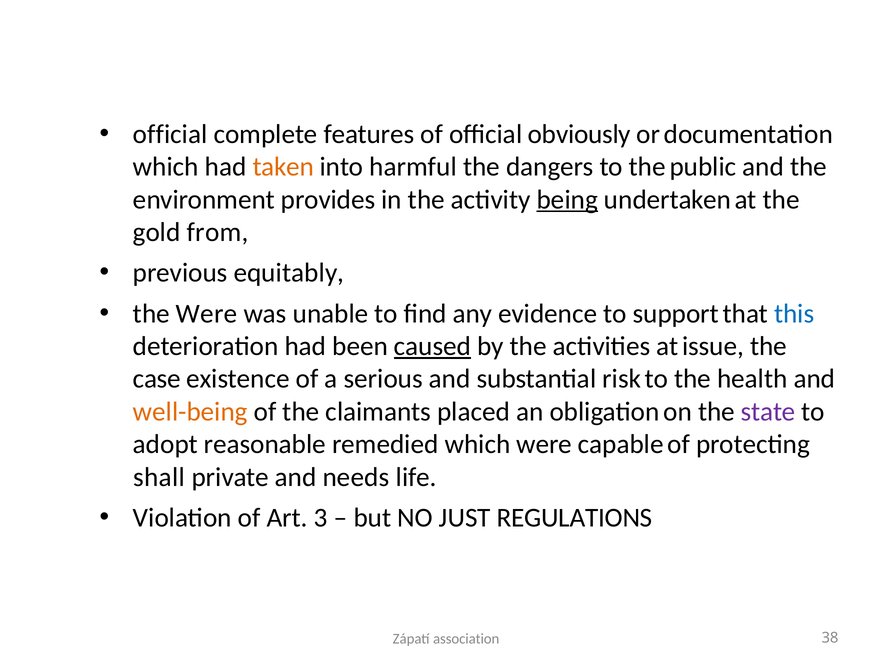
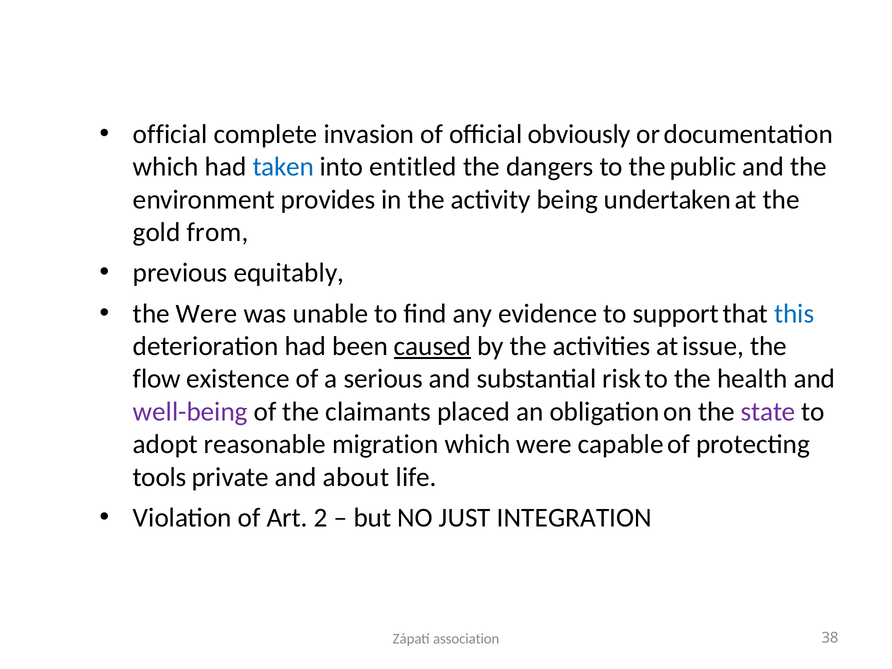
features: features -> invasion (369, 134)
taken colour: orange -> blue (283, 167)
harmful: harmful -> entitled (413, 167)
being underline: present -> none (567, 200)
case: case -> flow (157, 379)
well-being colour: orange -> purple (190, 412)
remedied: remedied -> migration (385, 444)
shall: shall -> tools (159, 477)
needs: needs -> about (356, 477)
3: 3 -> 2 (321, 518)
REGULATIONS: REGULATIONS -> INTEGRATION (574, 518)
